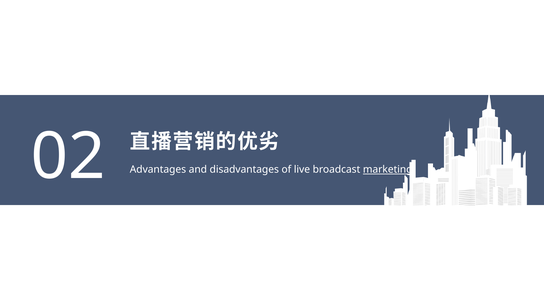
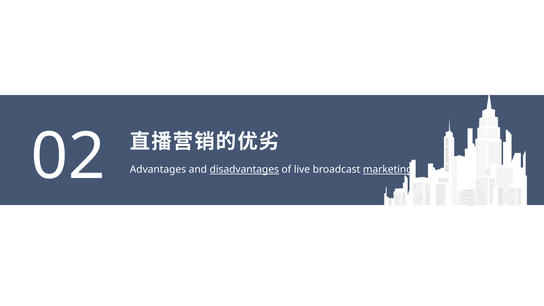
disadvantages underline: none -> present (244, 170)
